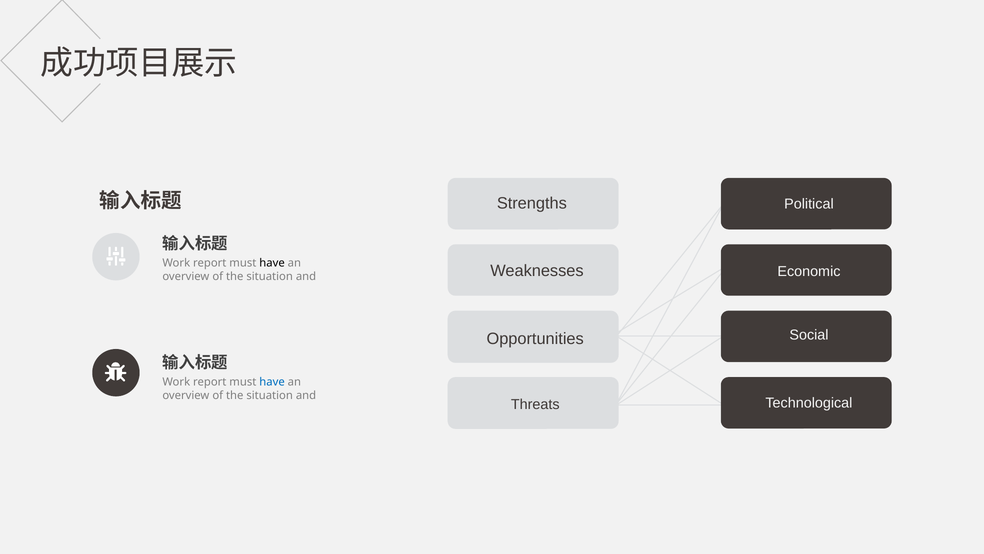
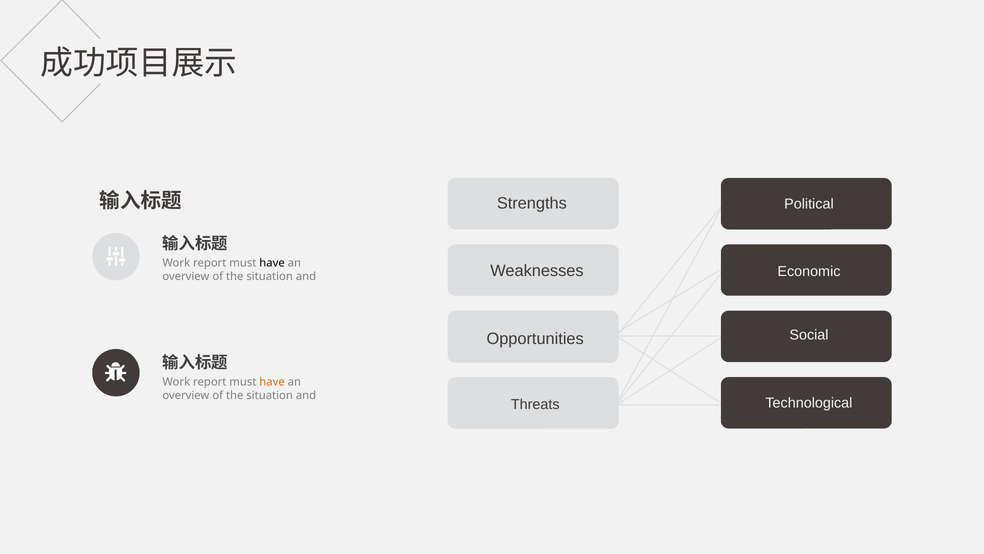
have colour: blue -> orange (272, 382)
